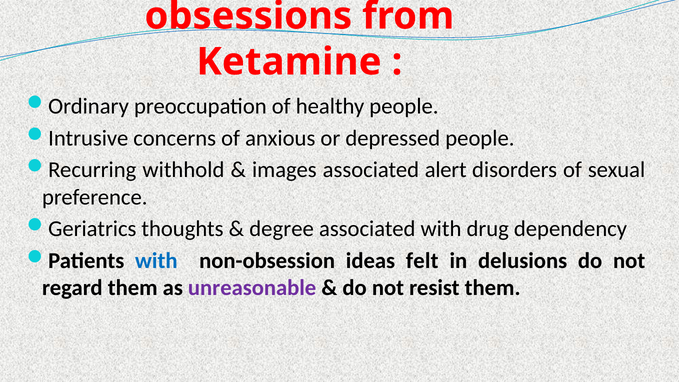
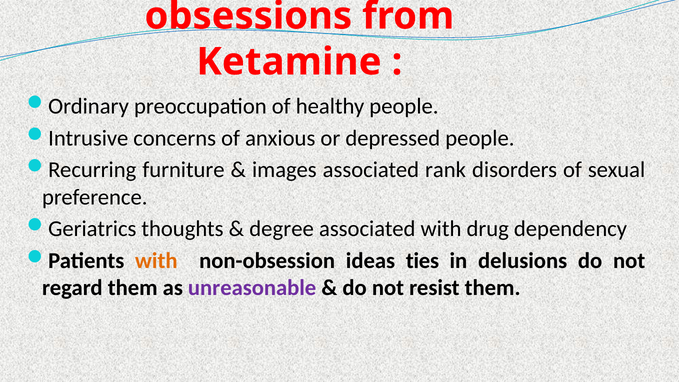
withhold: withhold -> furniture (183, 170)
alert: alert -> rank (446, 170)
with colour: blue -> orange (156, 260)
felt: felt -> ties (422, 260)
